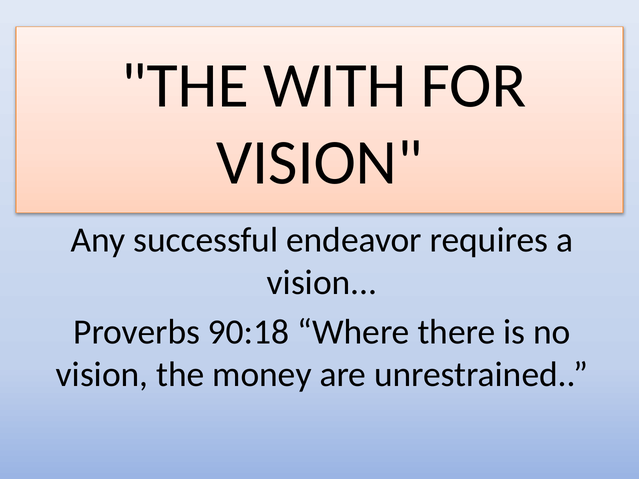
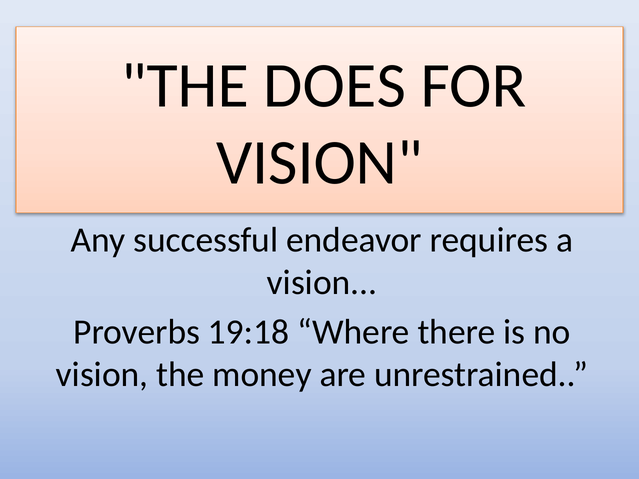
WITH: WITH -> DOES (335, 86)
90:18: 90:18 -> 19:18 (249, 332)
